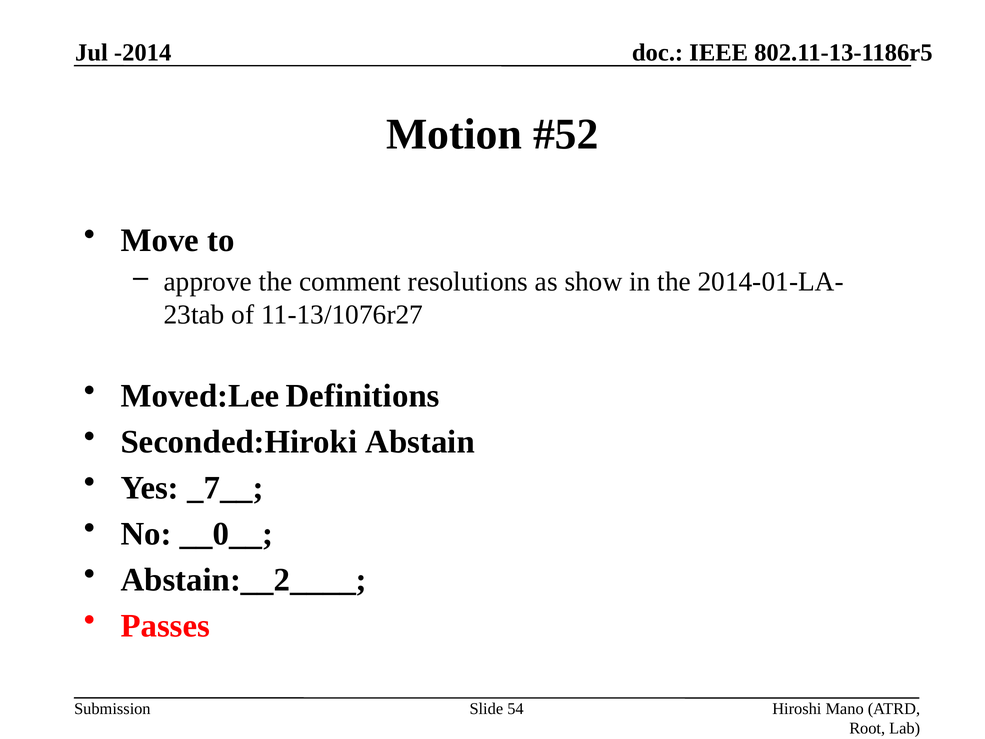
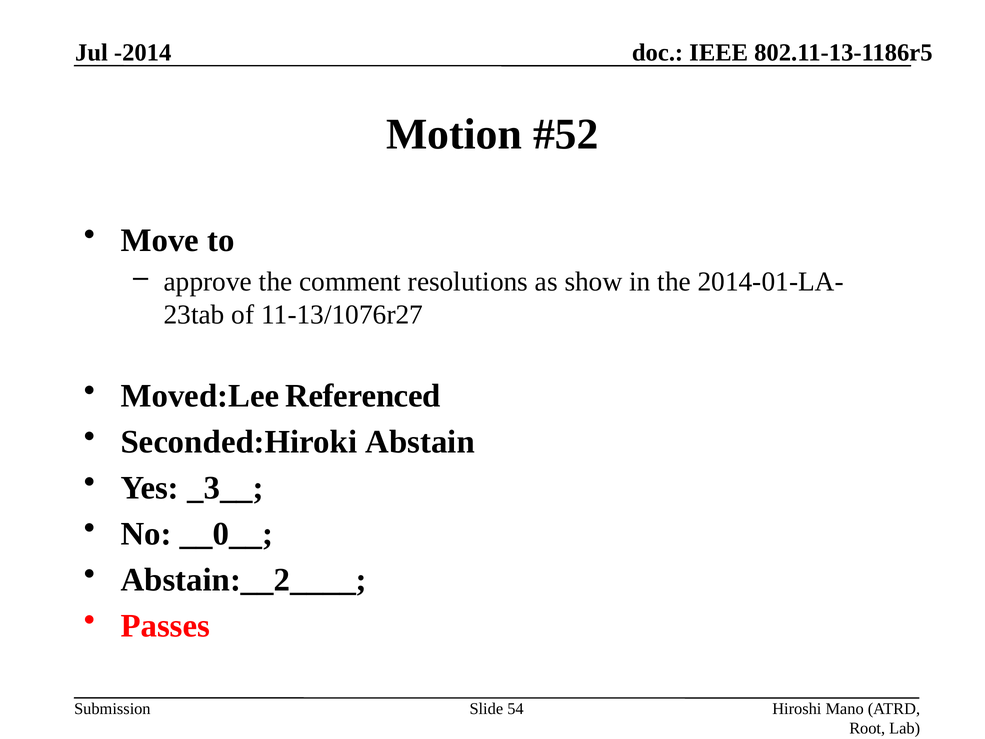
Definitions: Definitions -> Referenced (363, 396)
_7__: _7__ -> _3__ (225, 488)
